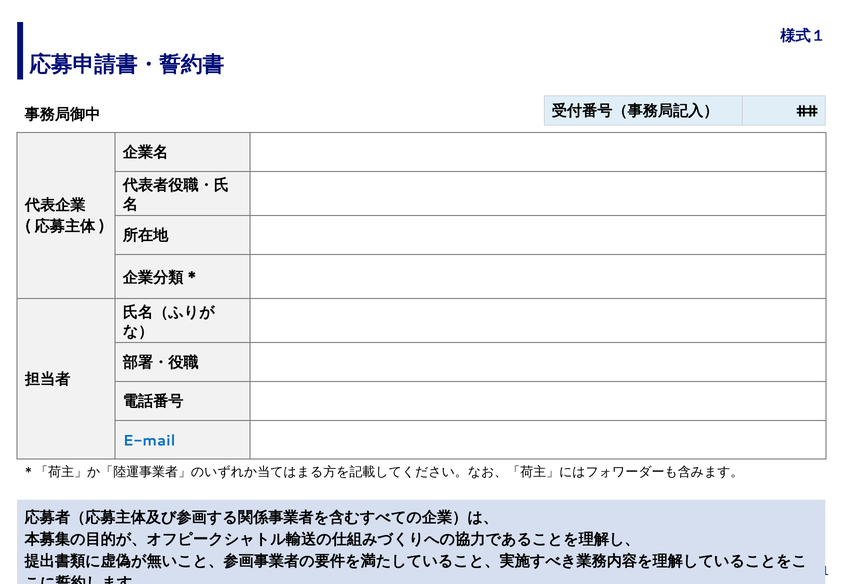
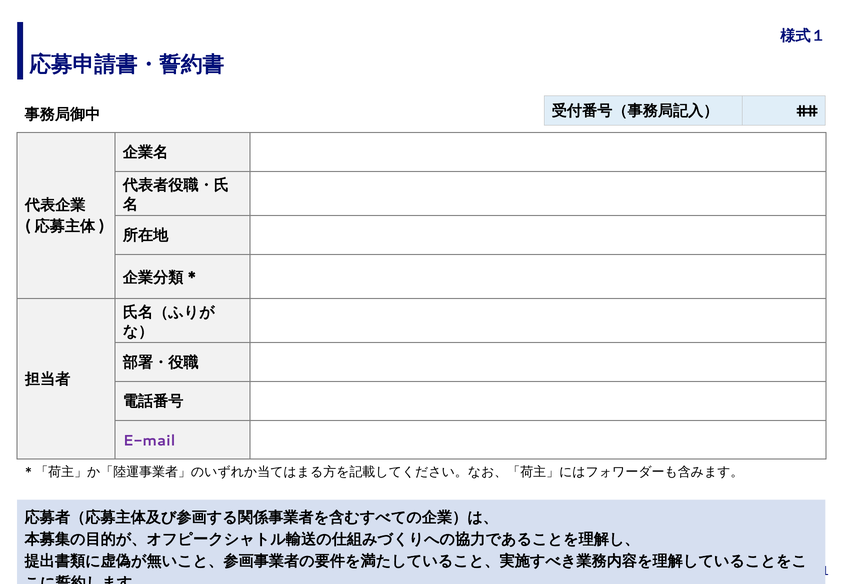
E-mail colour: blue -> purple (149, 440)
